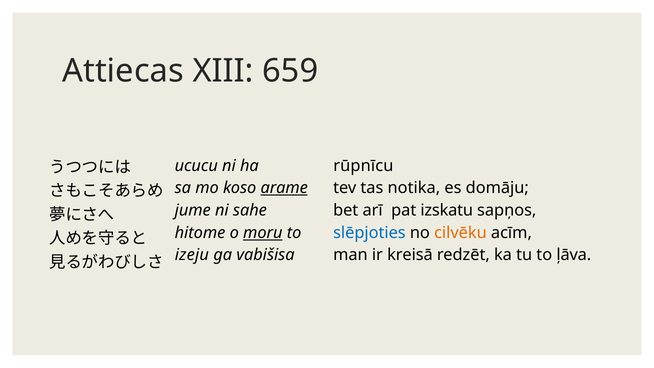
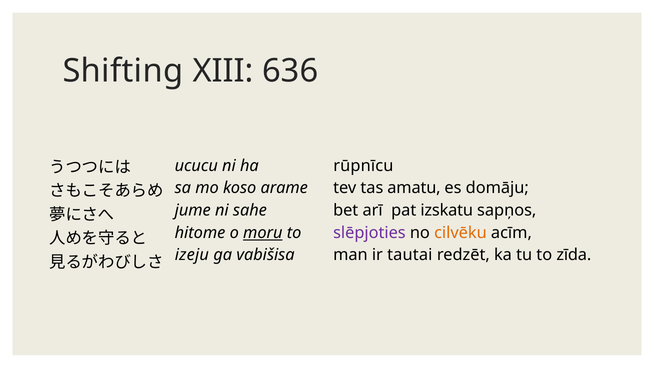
Attiecas: Attiecas -> Shifting (123, 71)
659: 659 -> 636 (290, 71)
arame underline: present -> none (284, 188)
notika: notika -> amatu (414, 188)
slēpjoties colour: blue -> purple (369, 233)
kreisā: kreisā -> tautai (410, 255)
ļāva: ļāva -> zīda (574, 255)
